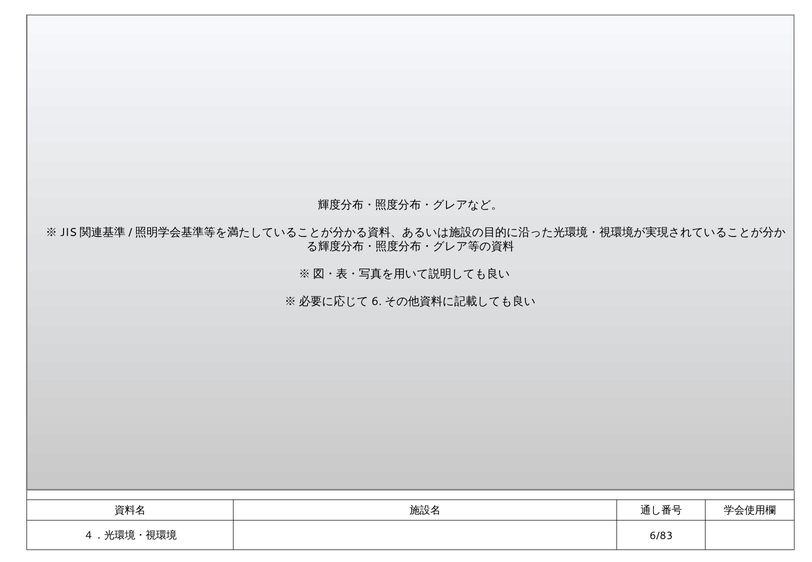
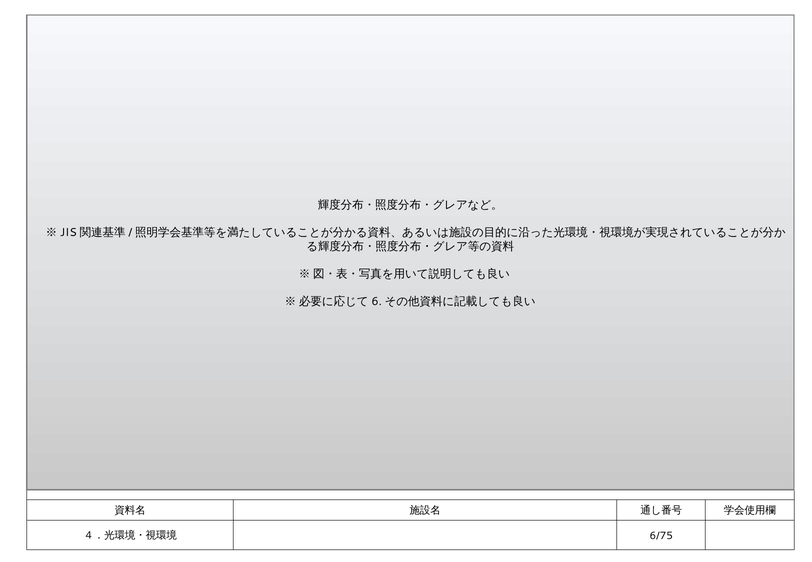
6/83: 6/83 -> 6/75 (661, 536)
